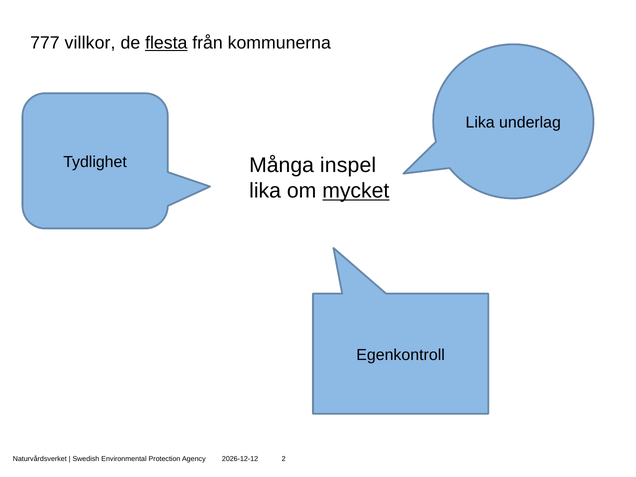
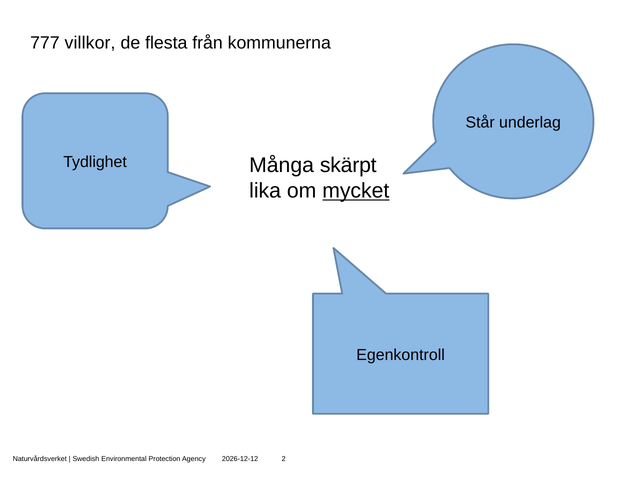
flesta underline: present -> none (166, 43)
Lika: Lika -> Står (480, 122)
inspel: inspel -> skärpt (348, 165)
